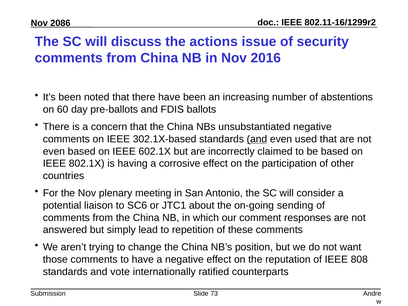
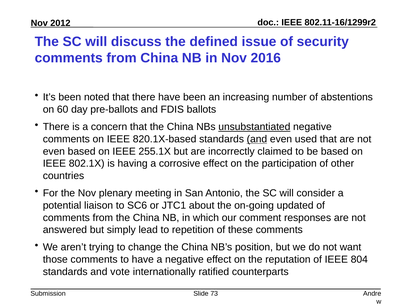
2086: 2086 -> 2012 (60, 23)
actions: actions -> defined (214, 42)
unsubstantiated underline: none -> present (254, 127)
302.1X-based: 302.1X-based -> 820.1X-based (165, 139)
602.1X: 602.1X -> 255.1X (155, 151)
sending: sending -> updated (295, 205)
808: 808 -> 804 (359, 259)
